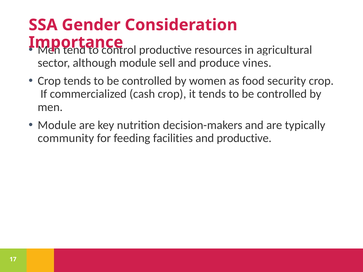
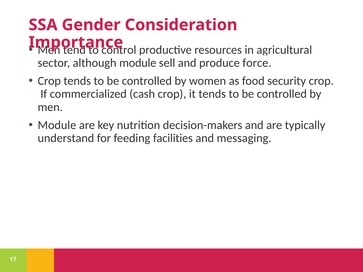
vines: vines -> force (257, 63)
community: community -> understand (66, 138)
and productive: productive -> messaging (244, 138)
